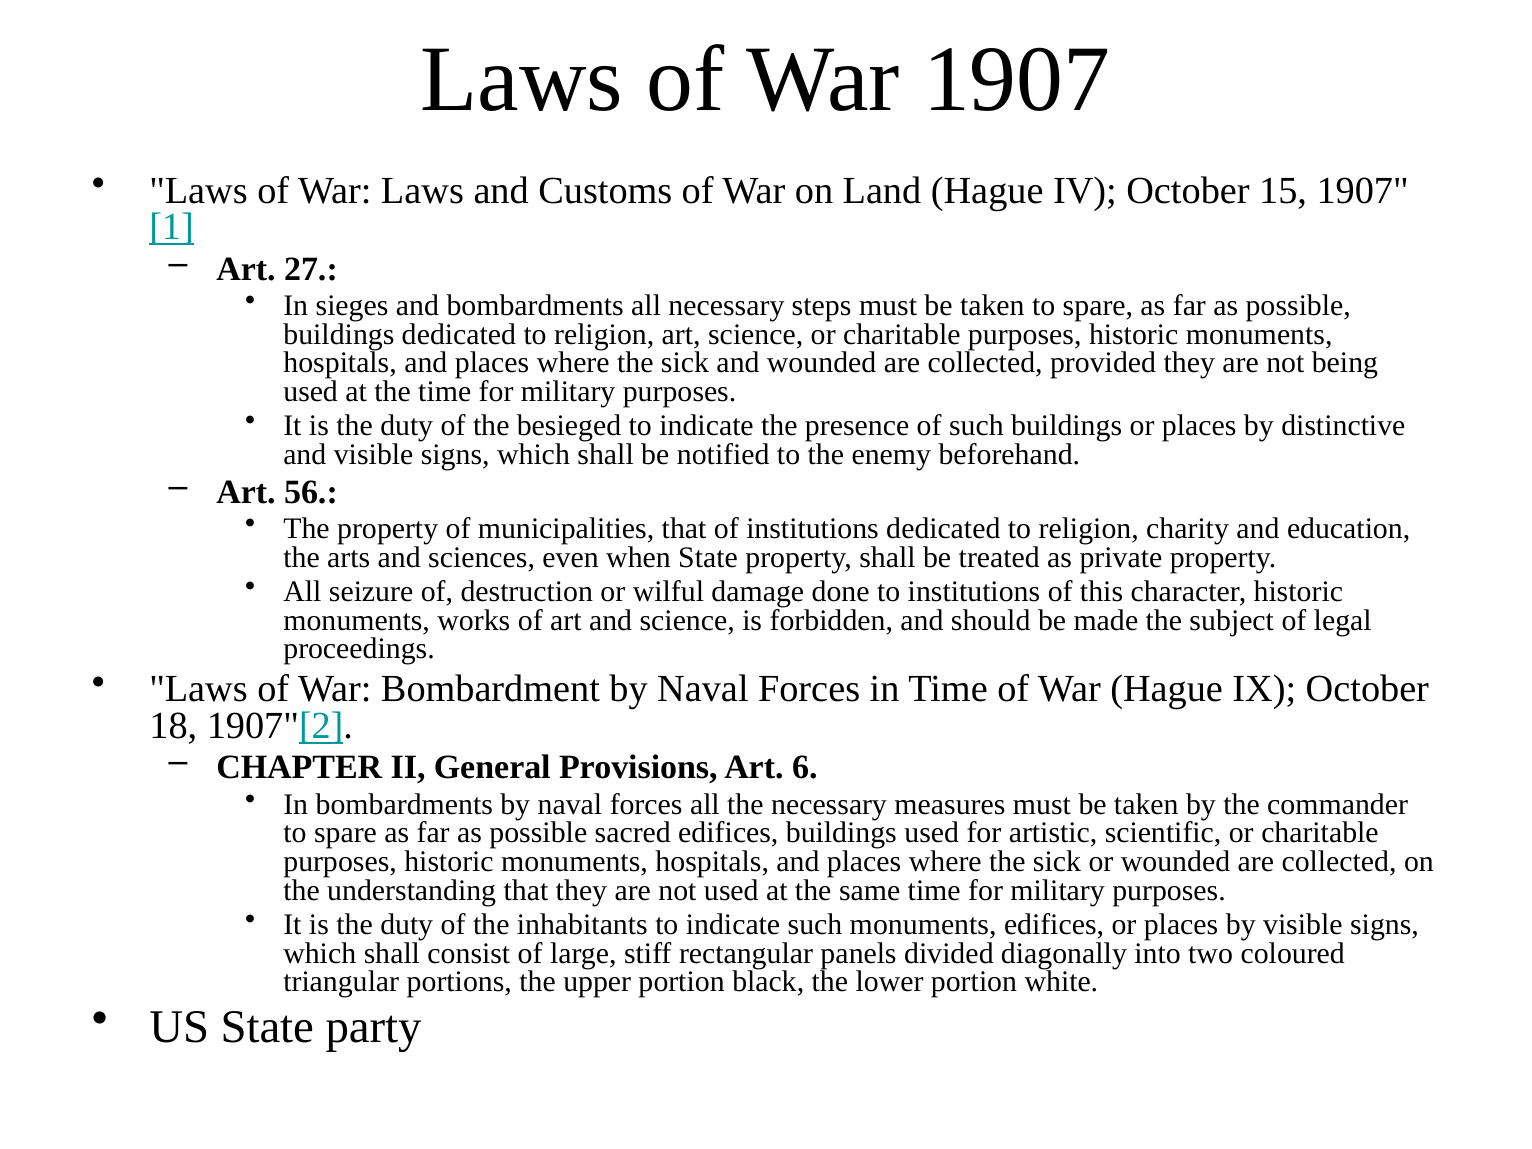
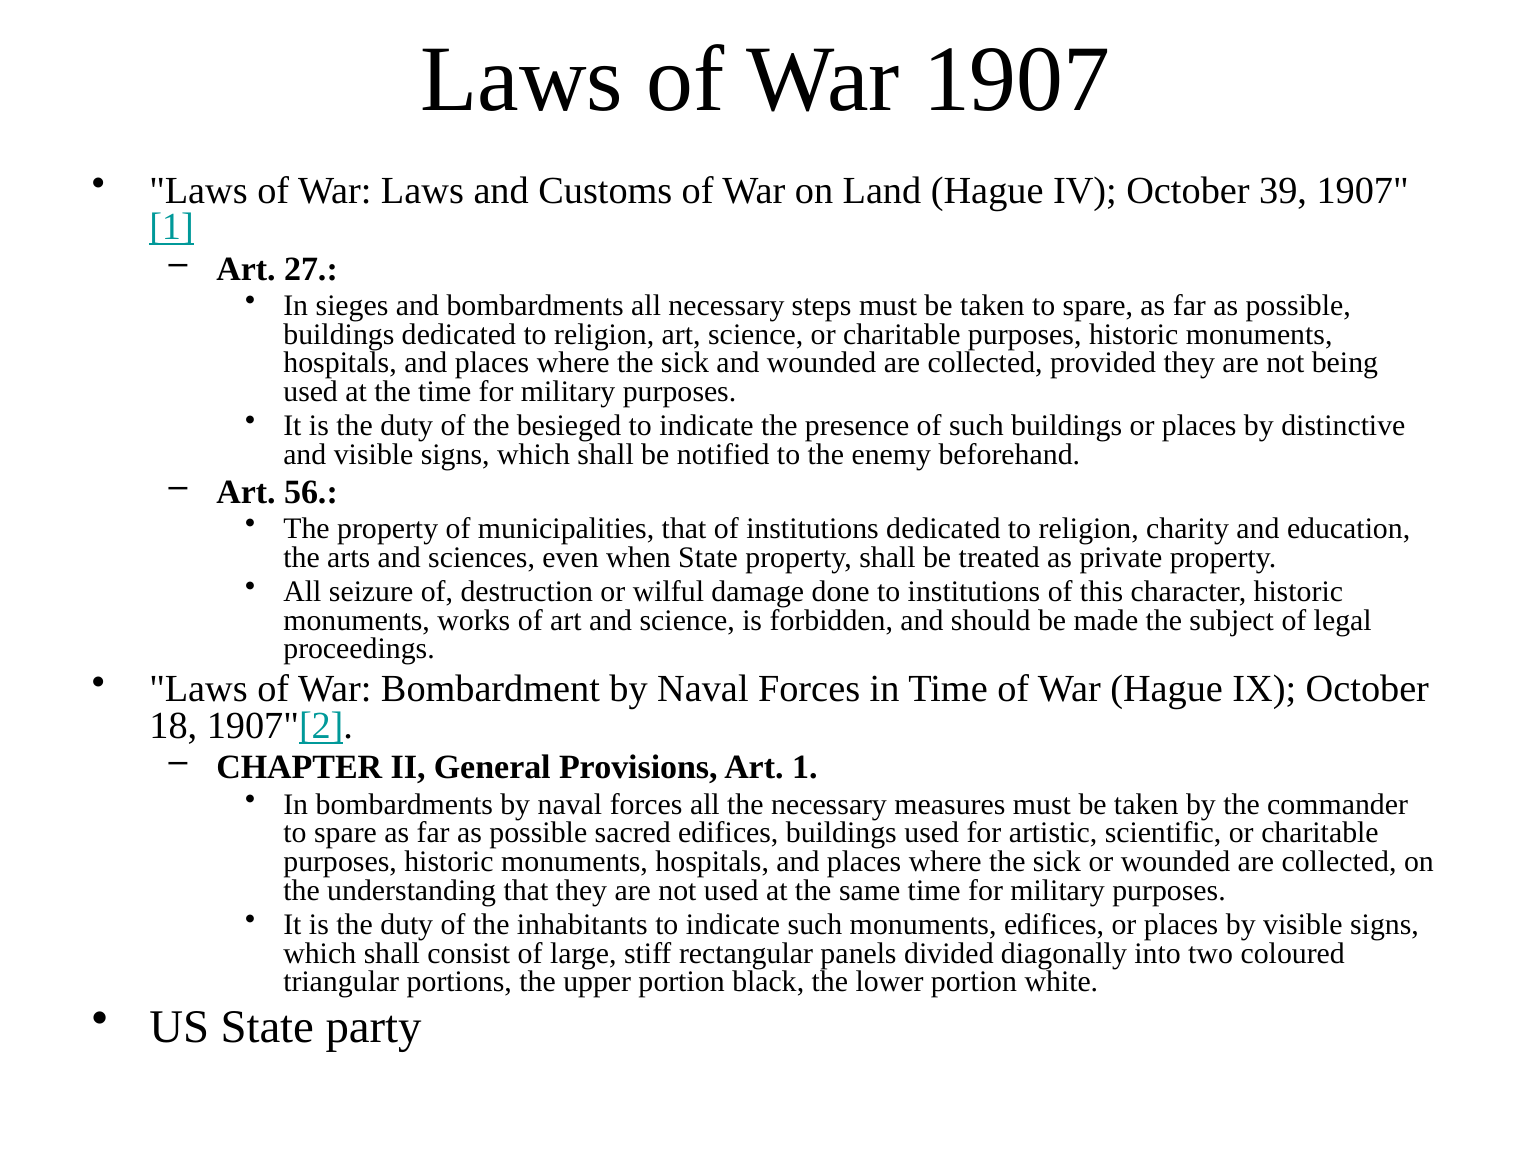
15: 15 -> 39 (1283, 190)
Art 6: 6 -> 1 (805, 768)
